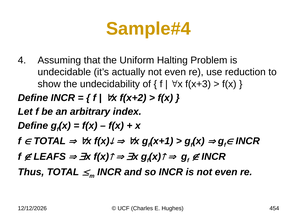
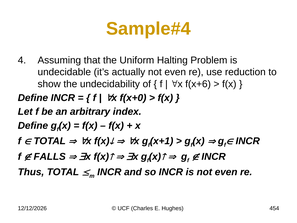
f(x+3: f(x+3 -> f(x+6 (198, 84)
f(x+2: f(x+2 -> f(x+0 (133, 98)
LEAFS: LEAFS -> FALLS (50, 156)
